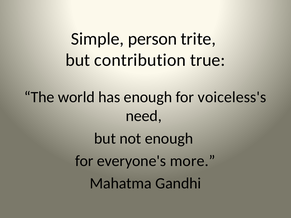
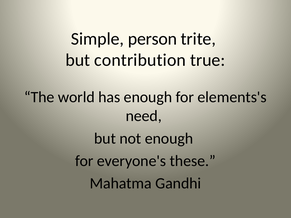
voiceless's: voiceless's -> elements's (232, 97)
more: more -> these (193, 161)
